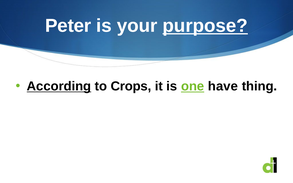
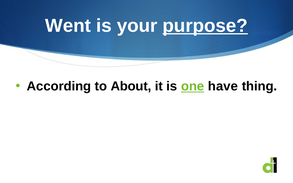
Peter: Peter -> Went (68, 26)
According underline: present -> none (59, 86)
Crops: Crops -> About (131, 86)
